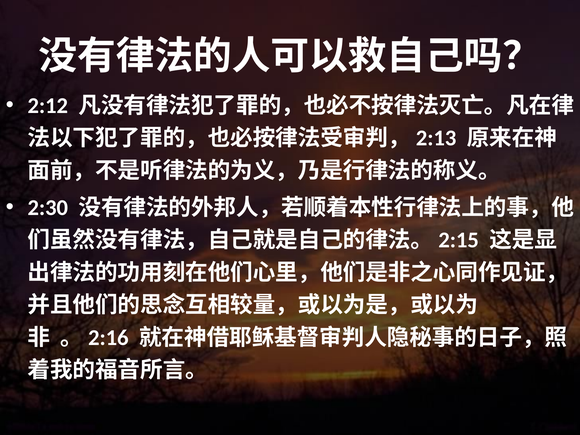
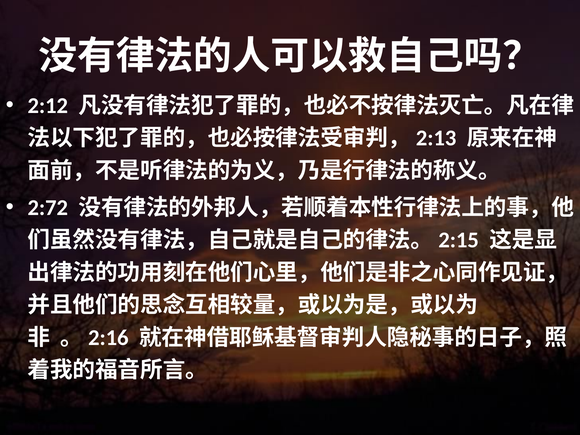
2:30: 2:30 -> 2:72 (48, 208)
